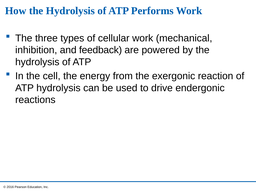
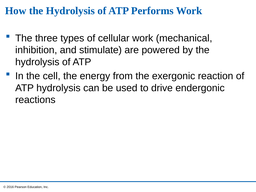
feedback: feedback -> stimulate (101, 50)
